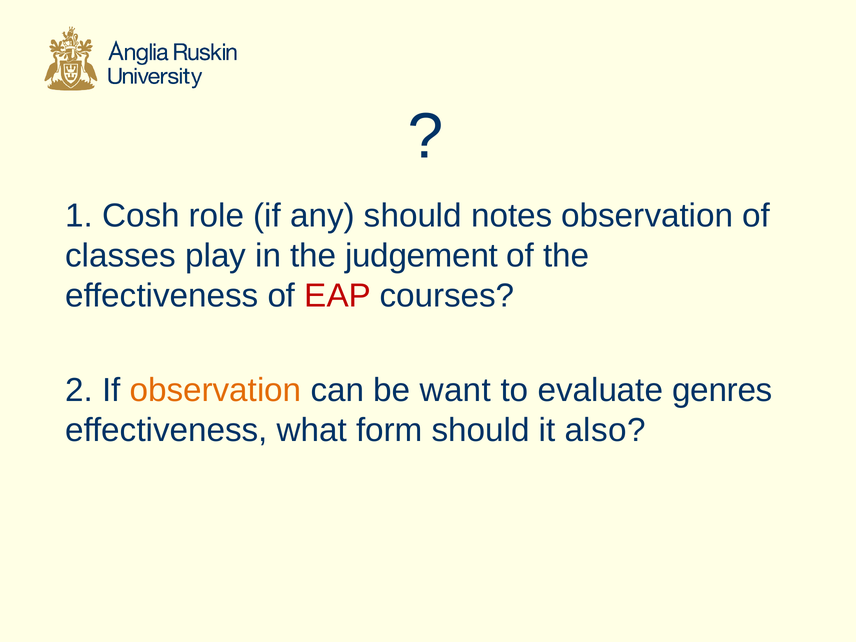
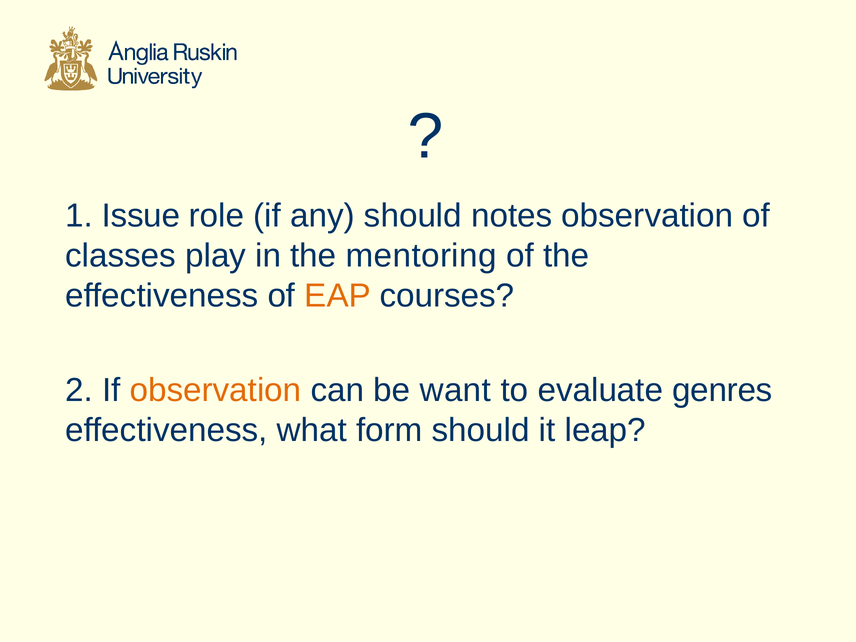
Cosh: Cosh -> Issue (141, 216)
judgement: judgement -> mentoring (421, 256)
EAP colour: red -> orange (338, 296)
also: also -> leap (605, 430)
